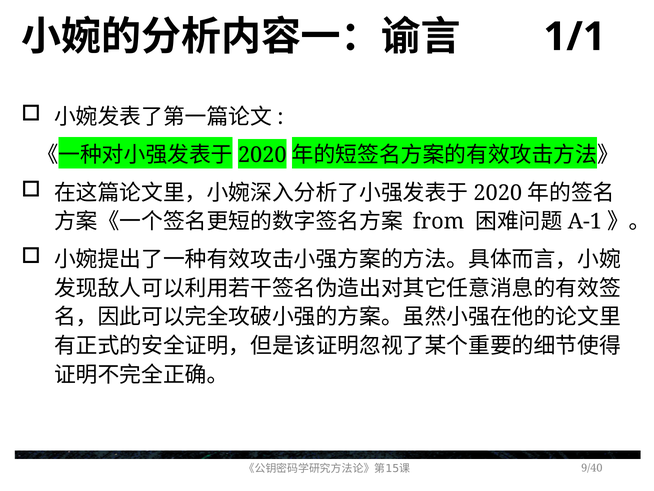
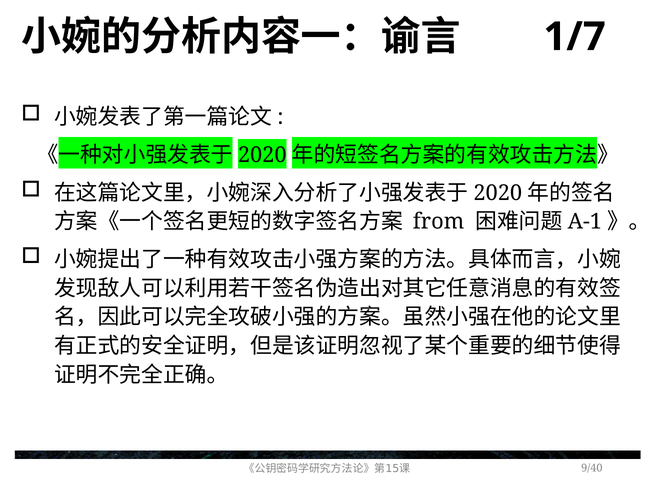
1/1: 1/1 -> 1/7 (575, 37)
